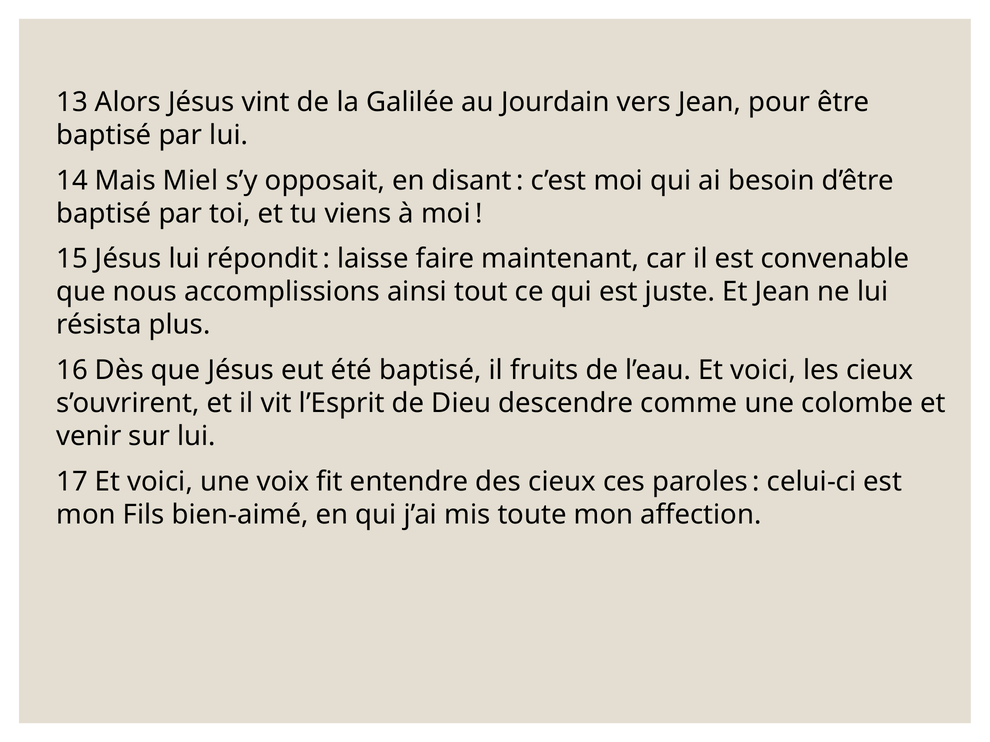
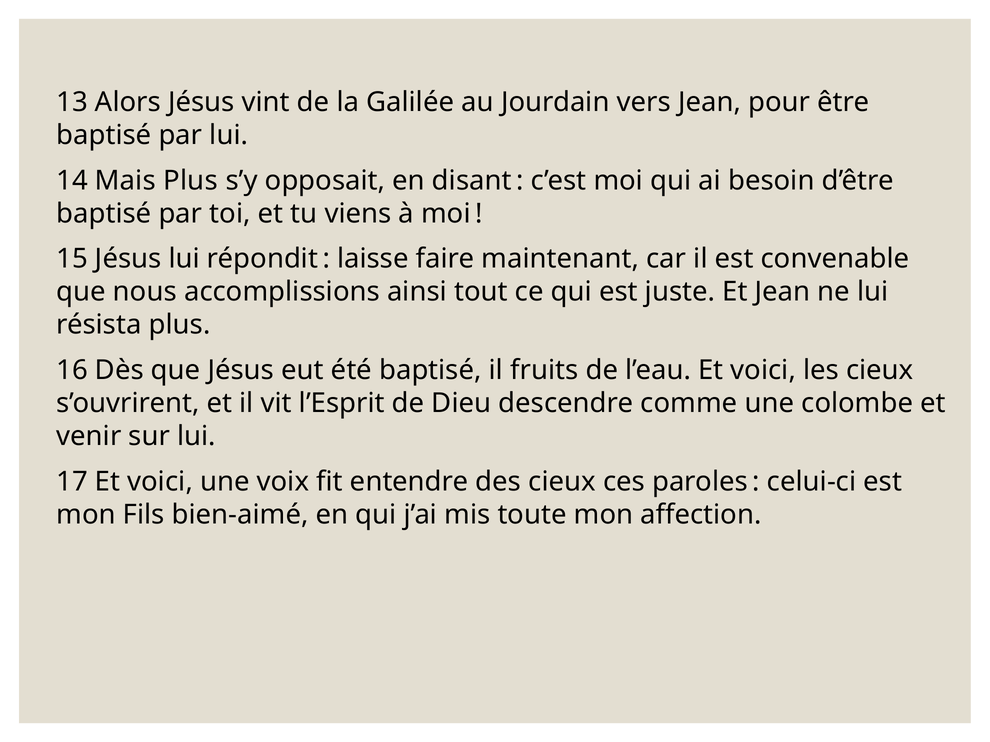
Mais Miel: Miel -> Plus (191, 181)
